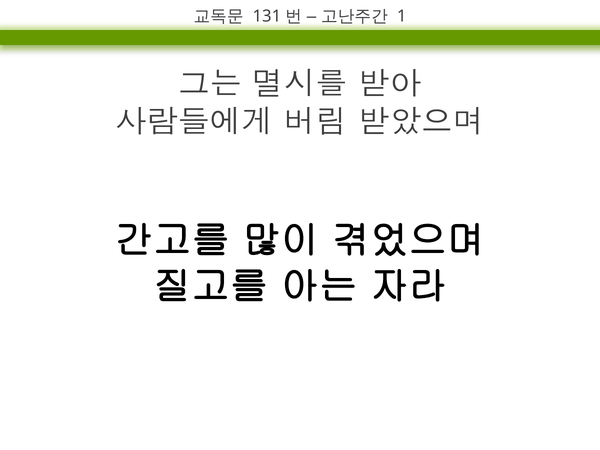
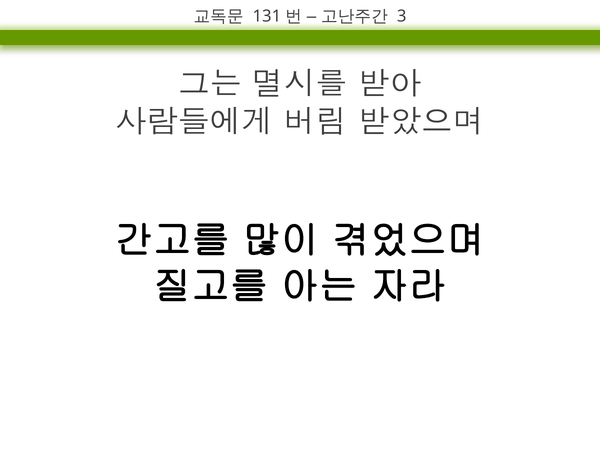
1: 1 -> 3 (402, 16)
